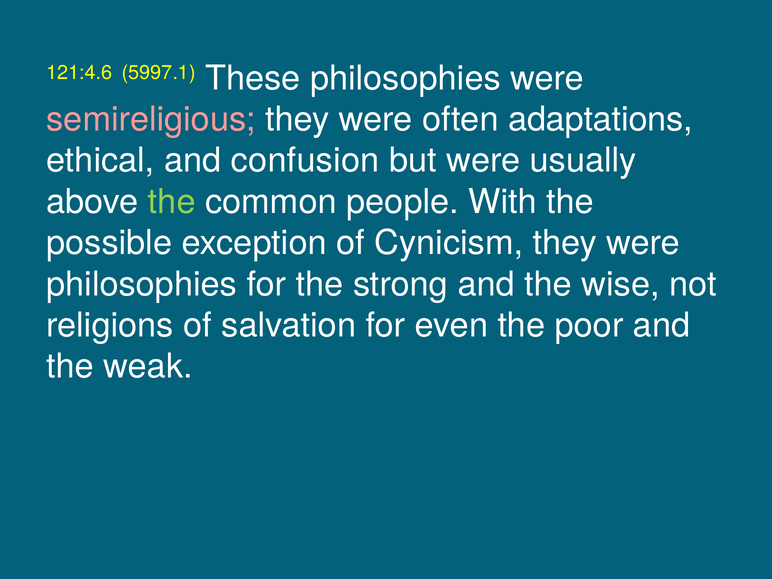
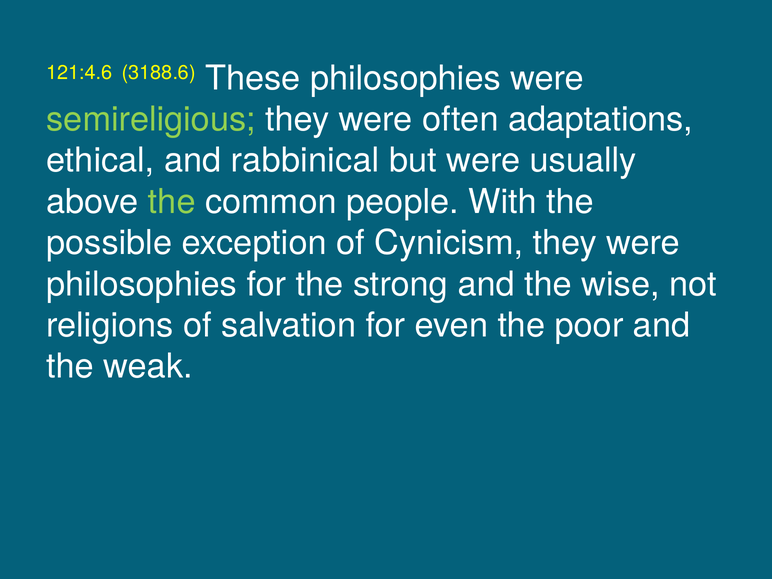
5997.1: 5997.1 -> 3188.6 (159, 73)
semireligious colour: pink -> light green (151, 119)
confusion: confusion -> rabbinical (305, 161)
